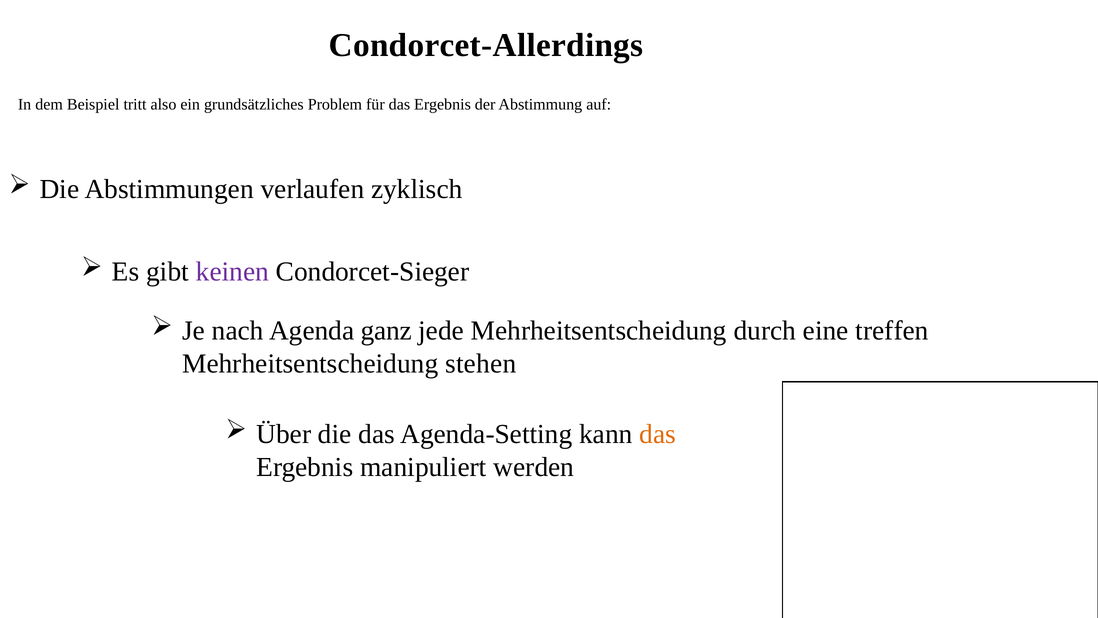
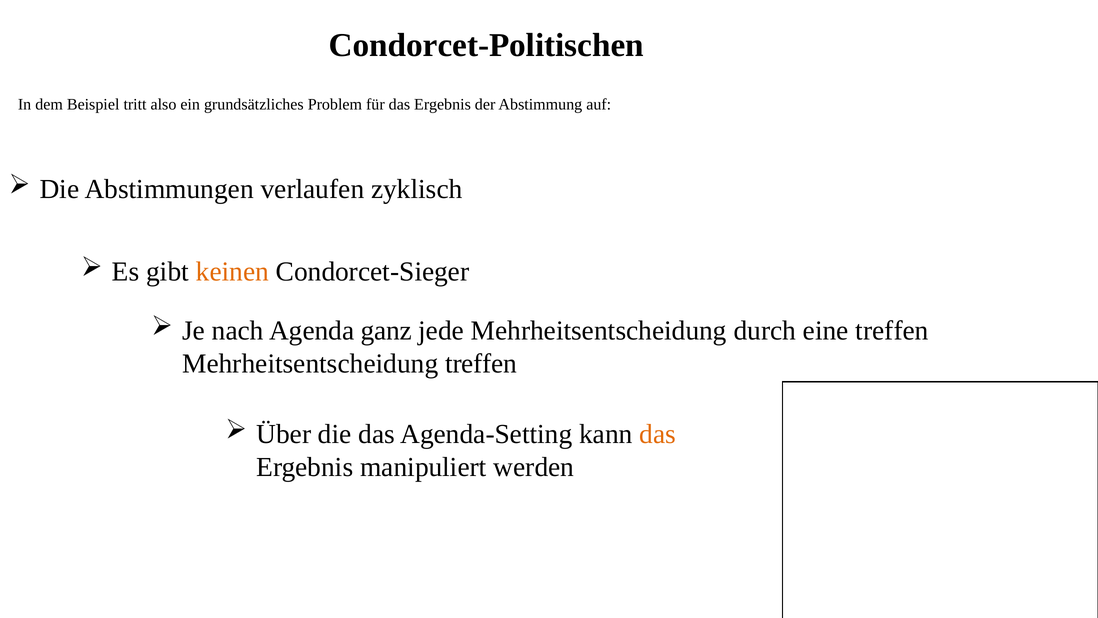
Condorcet-Allerdings: Condorcet-Allerdings -> Condorcet-Politischen (486, 45)
keinen colour: purple -> orange (232, 272)
Mehrheitsentscheidung stehen: stehen -> treffen (481, 363)
